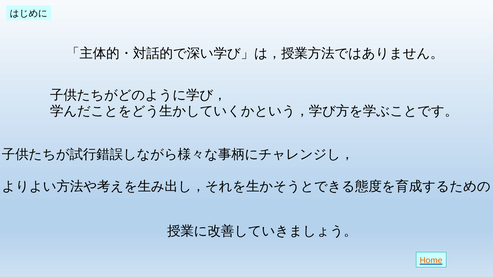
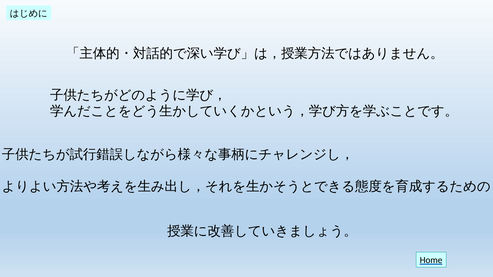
Home colour: orange -> black (431, 261)
